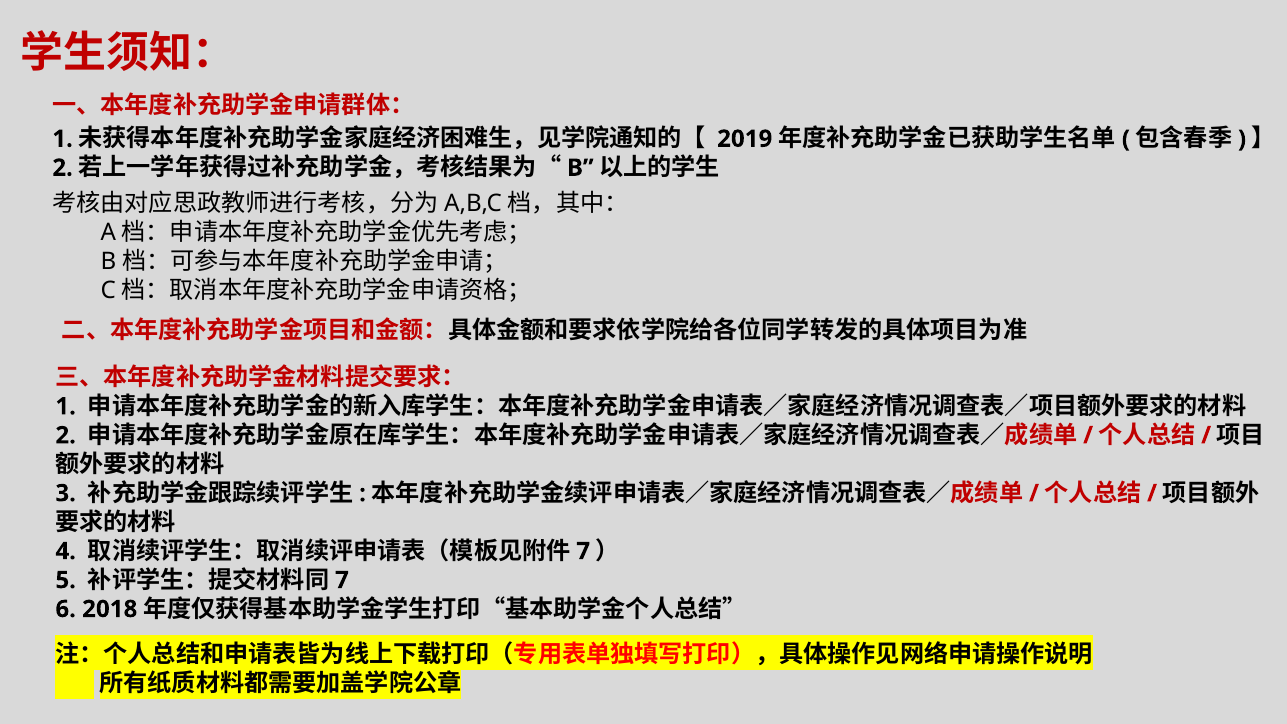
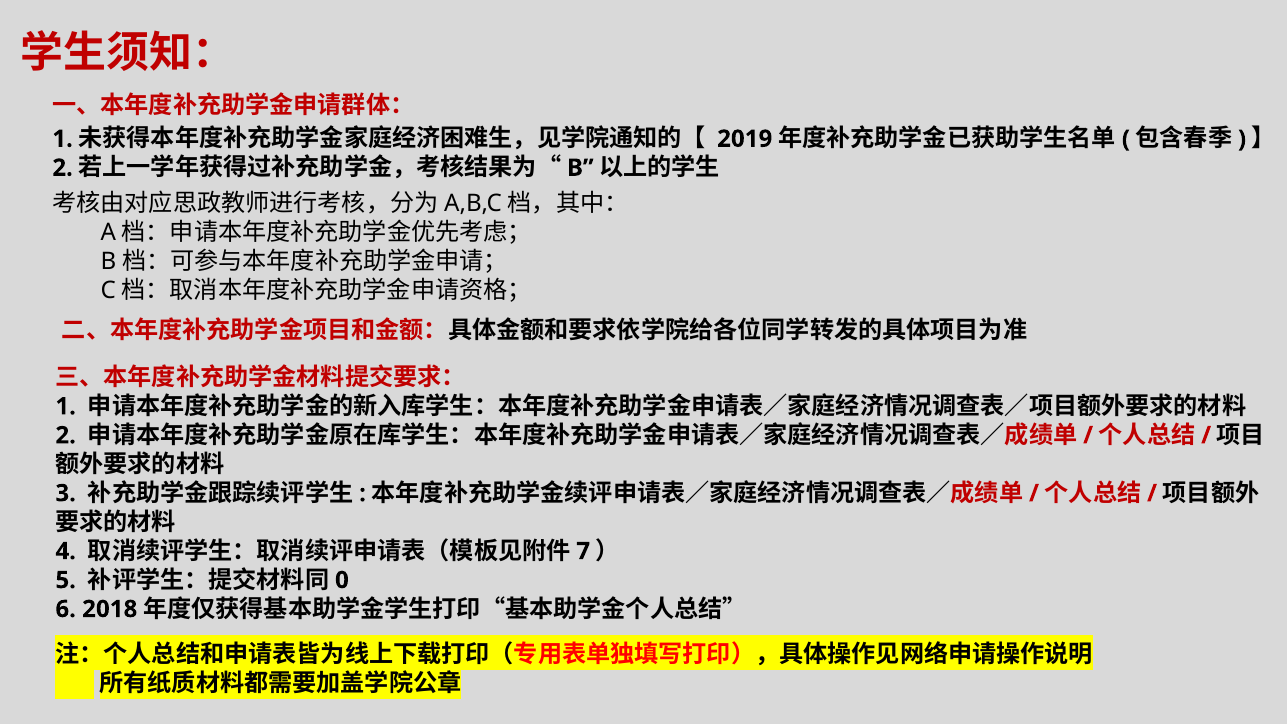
7: 7 -> 0 (342, 580)
